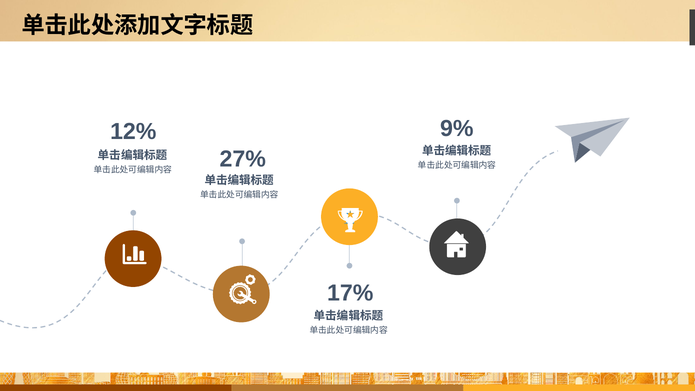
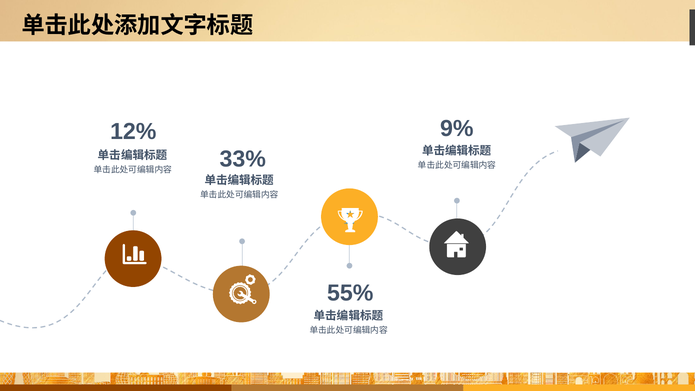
27%: 27% -> 33% (243, 159)
17%: 17% -> 55% (350, 293)
